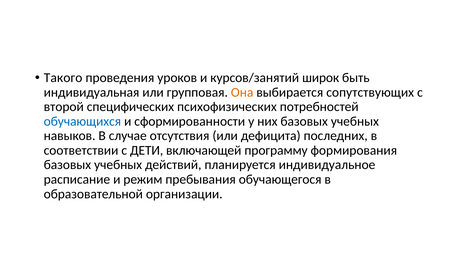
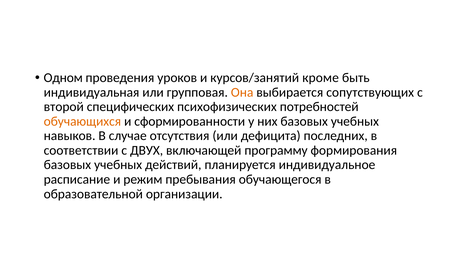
Такого: Такого -> Одном (63, 78)
широк: широк -> кроме (321, 78)
обучающихся colour: blue -> orange (82, 121)
ДЕТИ: ДЕТИ -> ДВУХ (147, 150)
